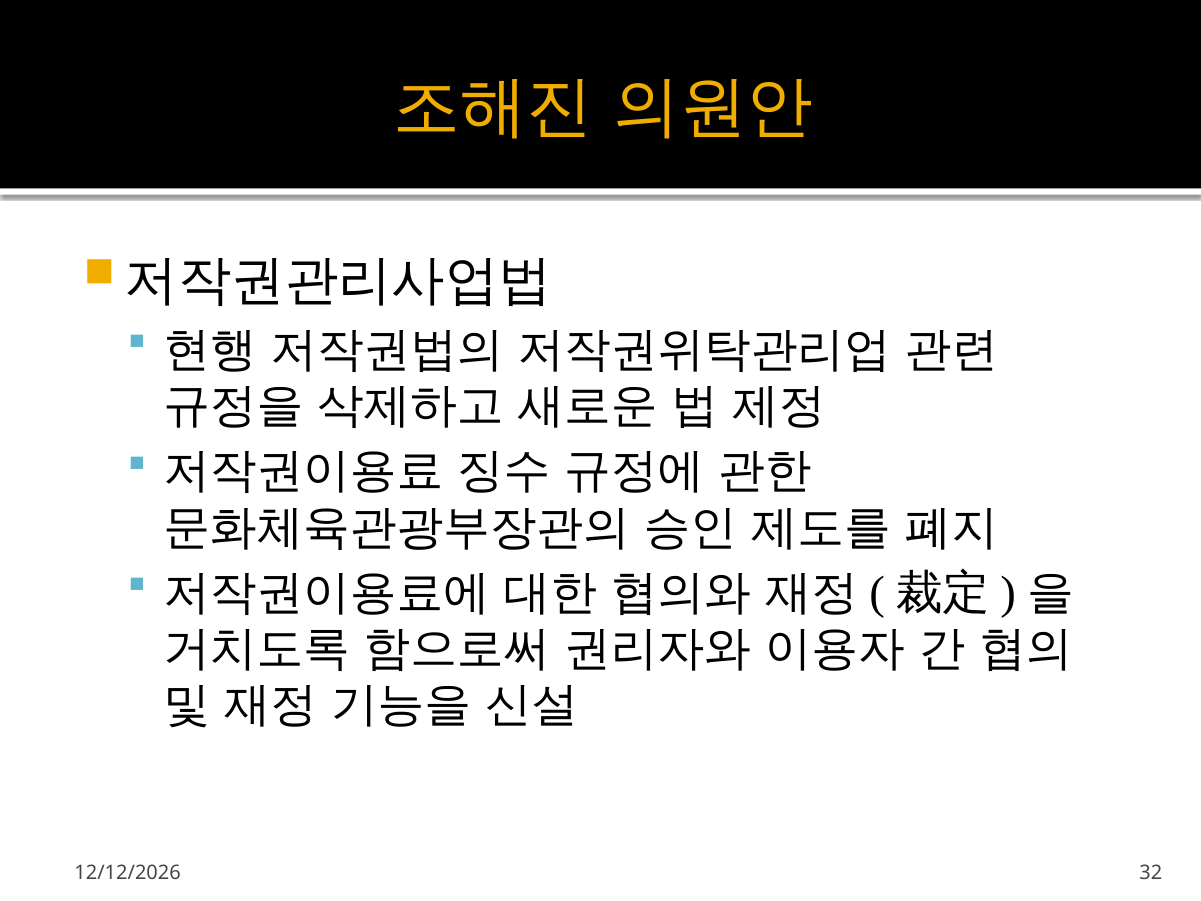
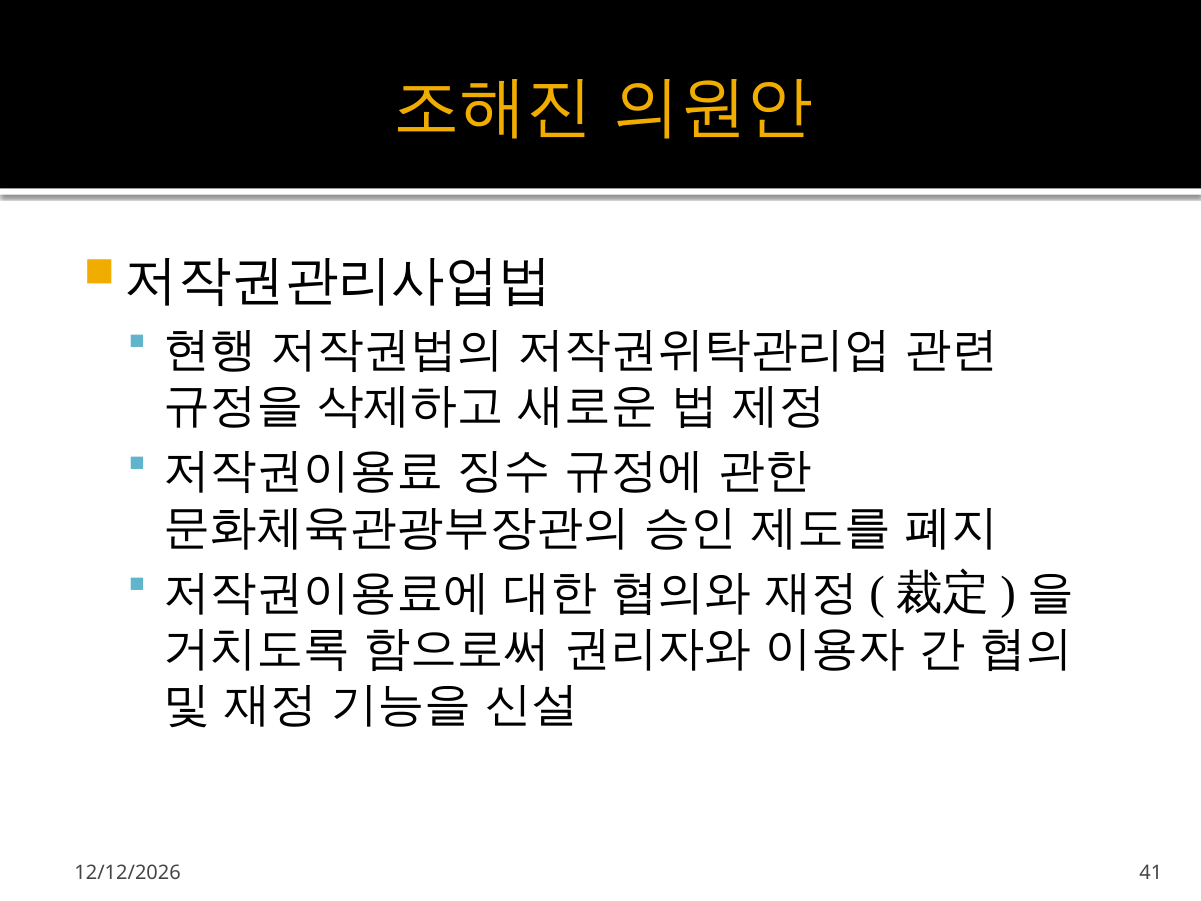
32: 32 -> 41 (1151, 873)
